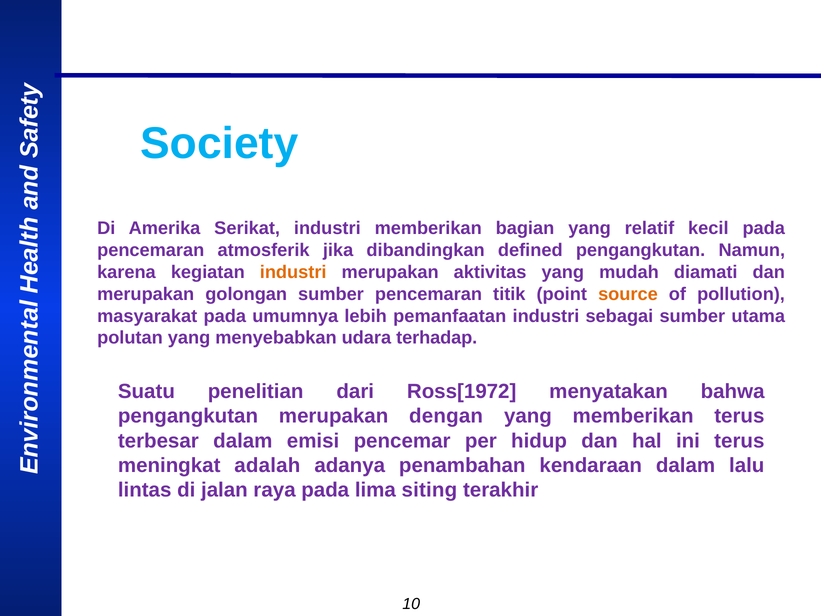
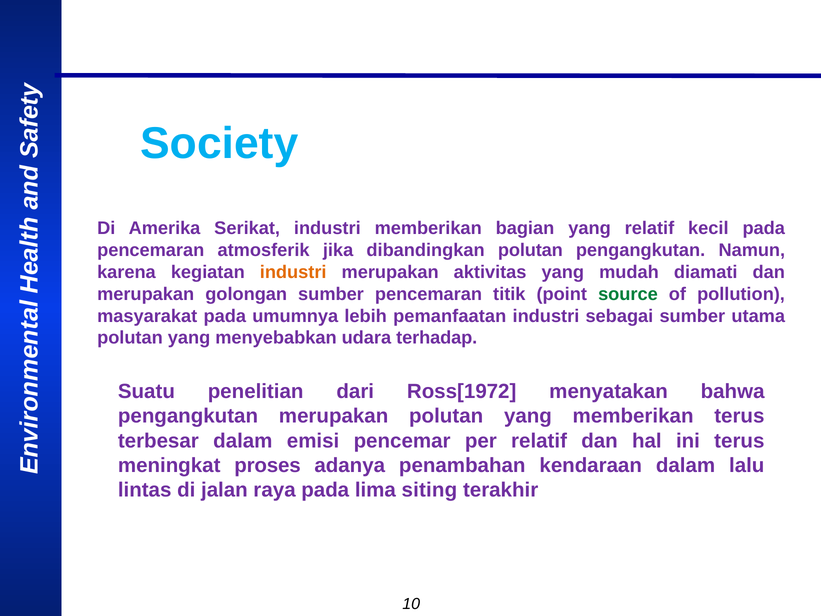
dibandingkan defined: defined -> polutan (530, 250)
source colour: orange -> green (628, 294)
merupakan dengan: dengan -> polutan (446, 416)
per hidup: hidup -> relatif (539, 441)
adalah: adalah -> proses (268, 465)
